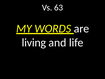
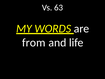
living: living -> from (34, 42)
